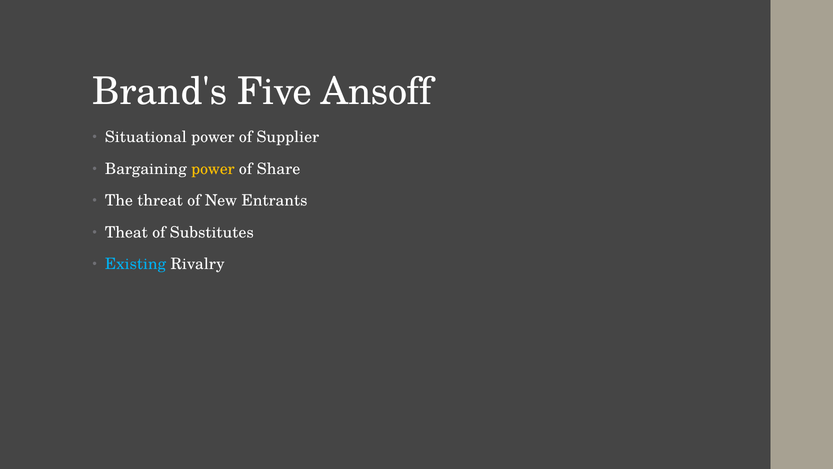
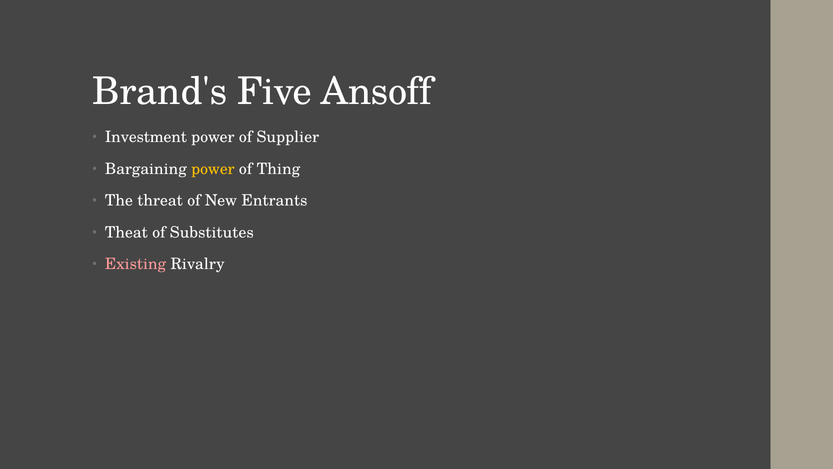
Situational: Situational -> Investment (146, 137)
Share: Share -> Thing (279, 169)
Existing colour: light blue -> pink (135, 264)
